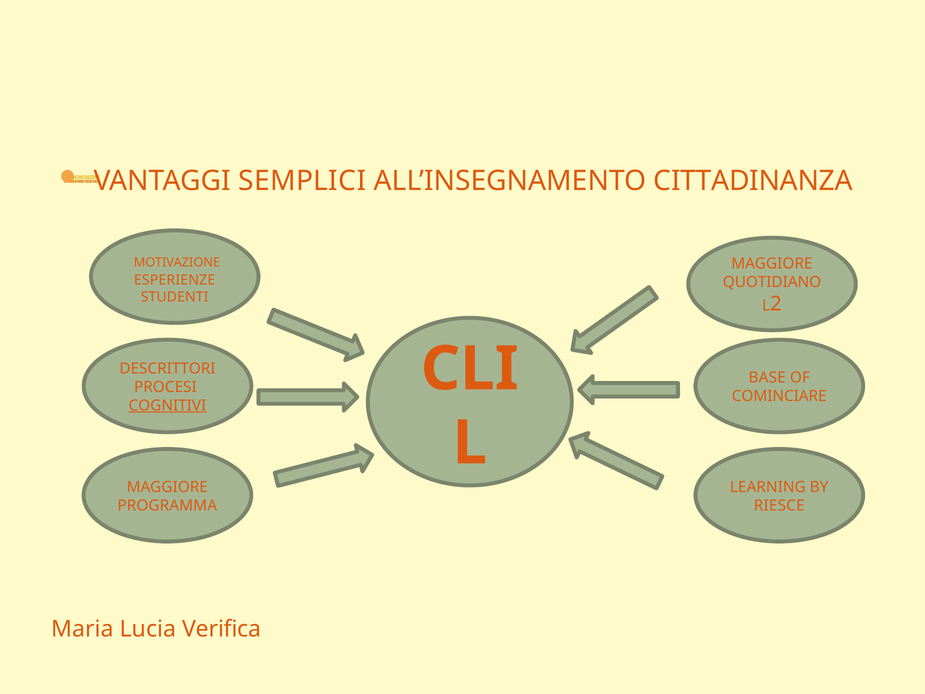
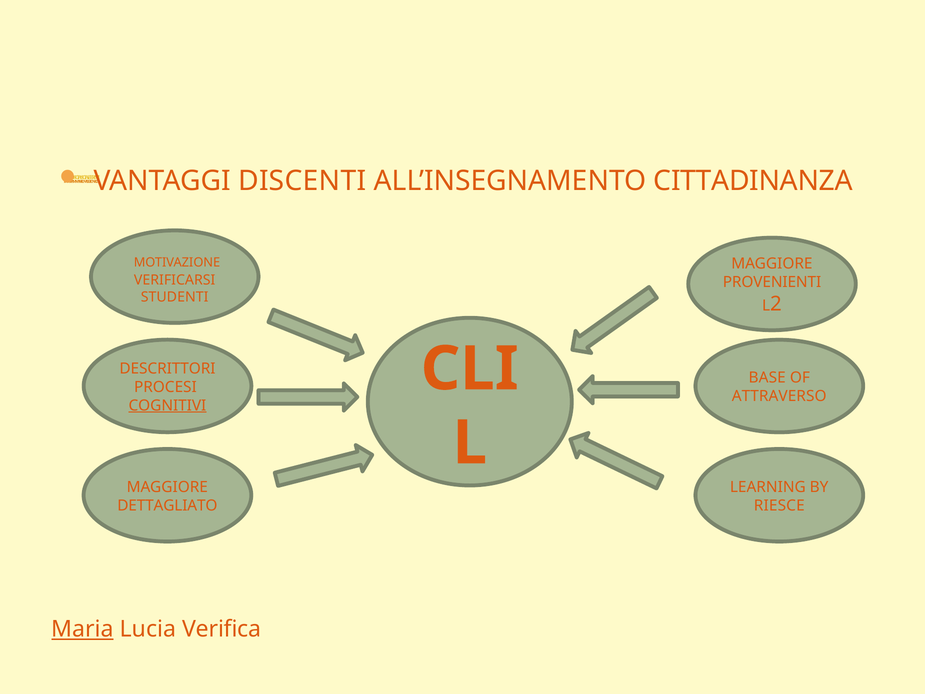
SEMPLICI: SEMPLICI -> DISCENTI (302, 181)
ESPERIENZE: ESPERIENZE -> VERIFICARSI (175, 280)
QUOTIDIANO: QUOTIDIANO -> PROVENIENTI (772, 282)
COMINCIARE: COMINCIARE -> ATTRAVERSO (779, 396)
PROGRAMMA: PROGRAMMA -> DETTAGLIATO (167, 505)
Maria underline: none -> present (83, 629)
